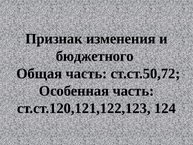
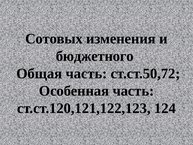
Признак: Признак -> Сотовых (54, 39)
